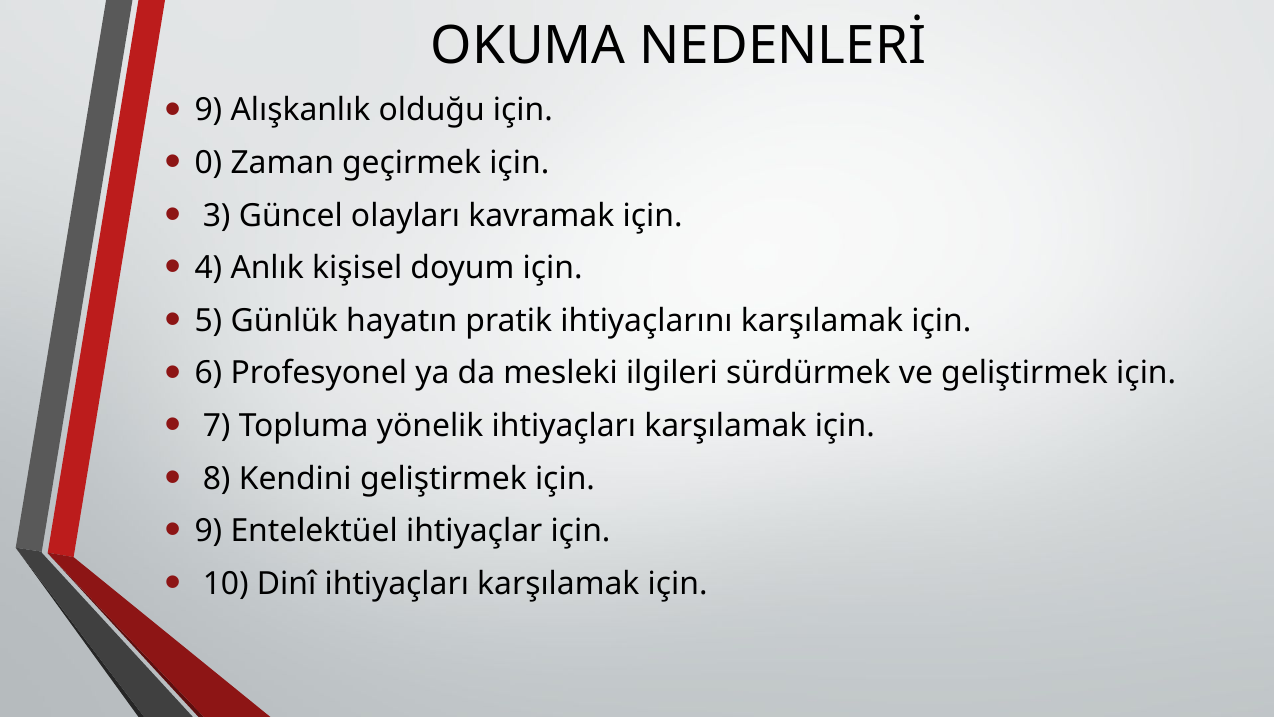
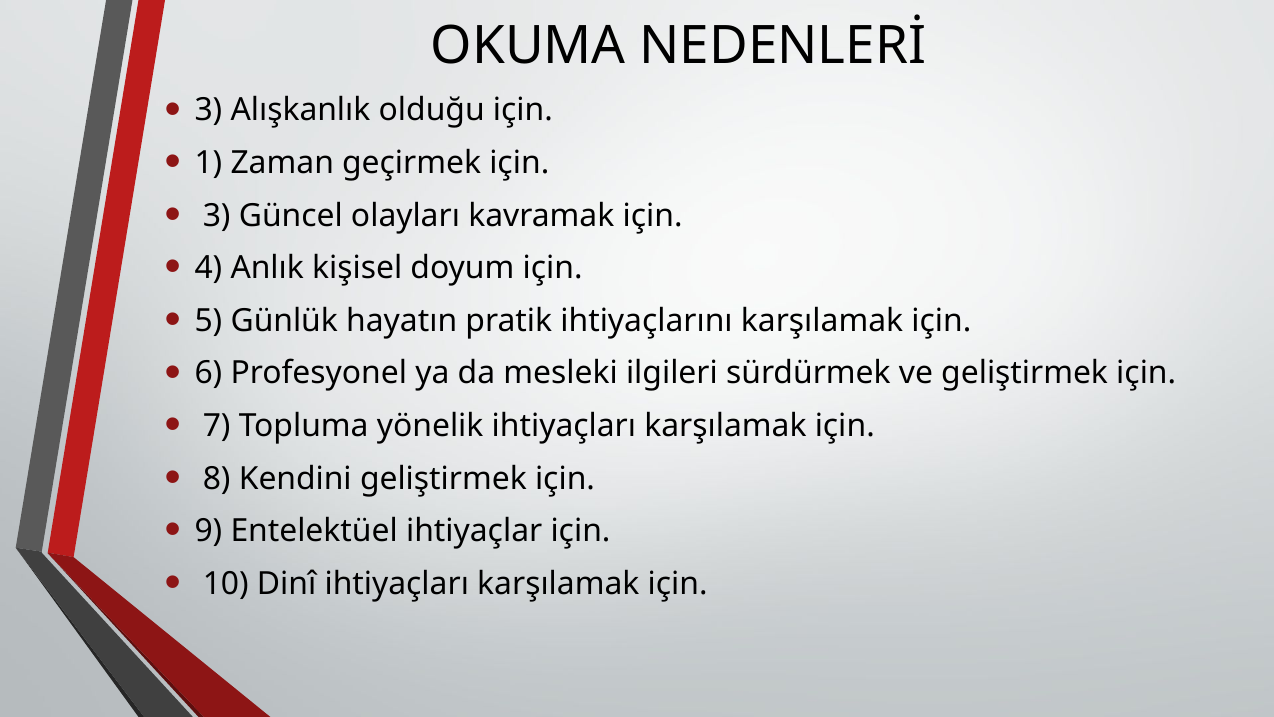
9: 9 -> 3 (208, 110)
0: 0 -> 1 (208, 163)
